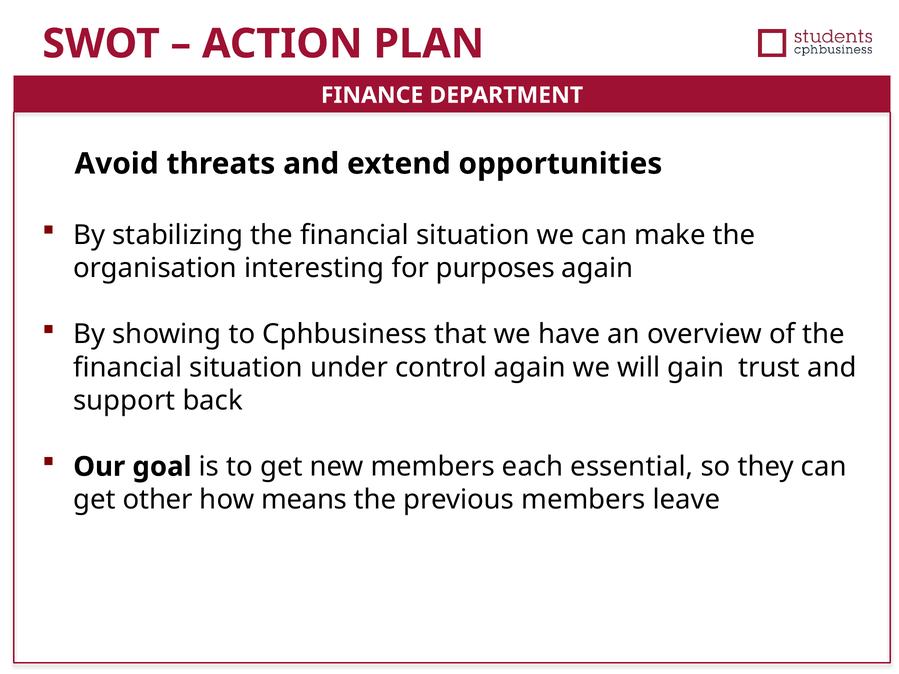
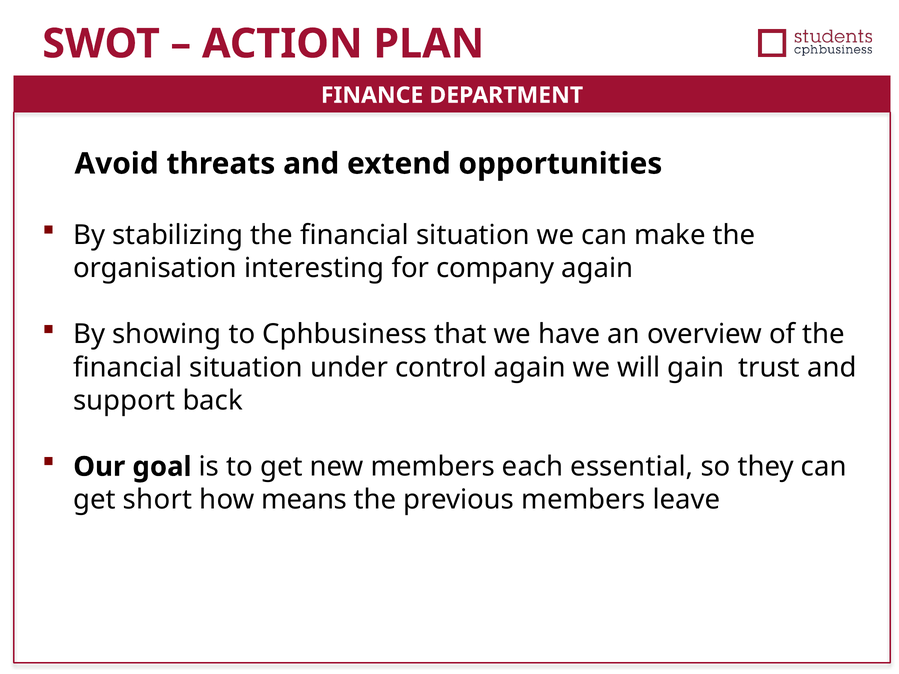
purposes: purposes -> company (495, 268)
other: other -> short (157, 500)
